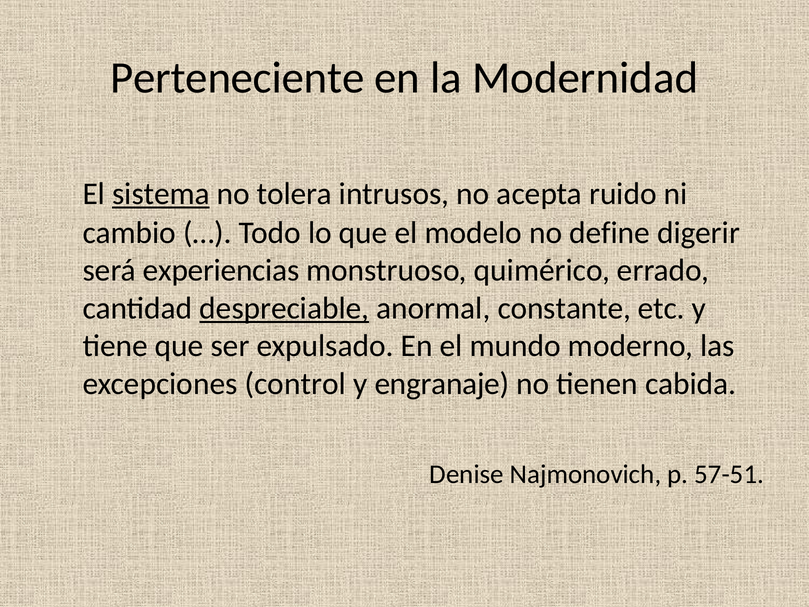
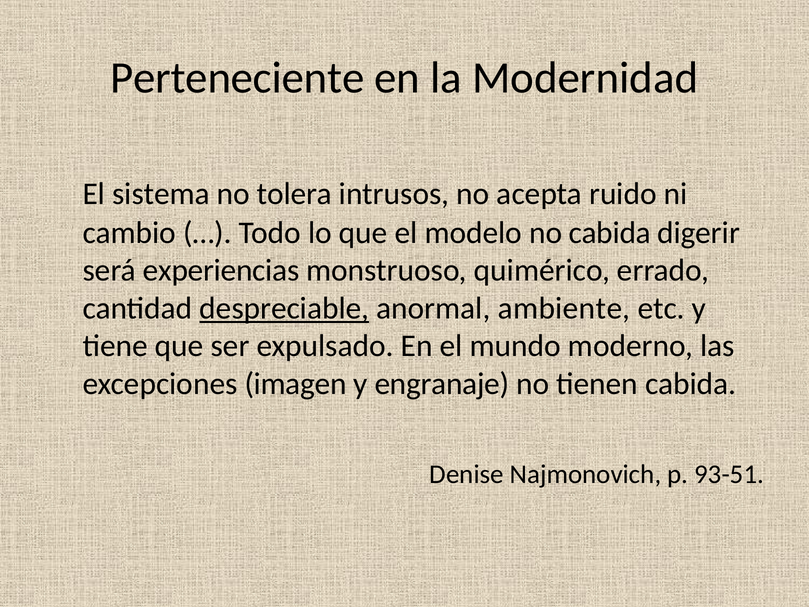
sistema underline: present -> none (161, 194)
no define: define -> cabida (610, 233)
constante: constante -> ambiente (564, 308)
control: control -> imagen (296, 384)
57-51: 57-51 -> 93-51 (729, 474)
